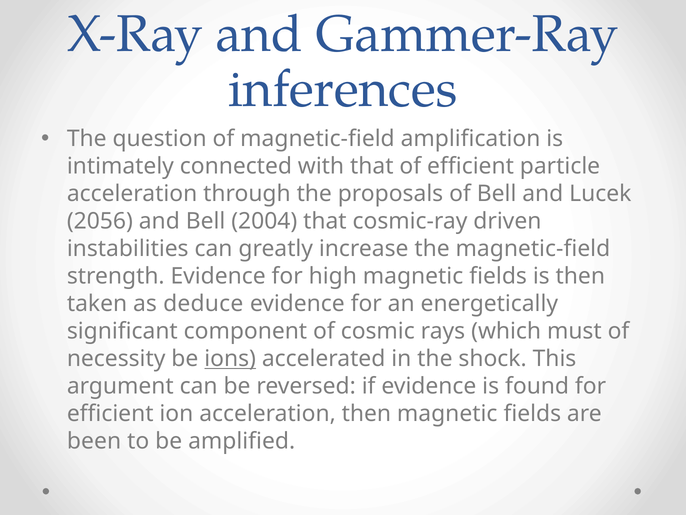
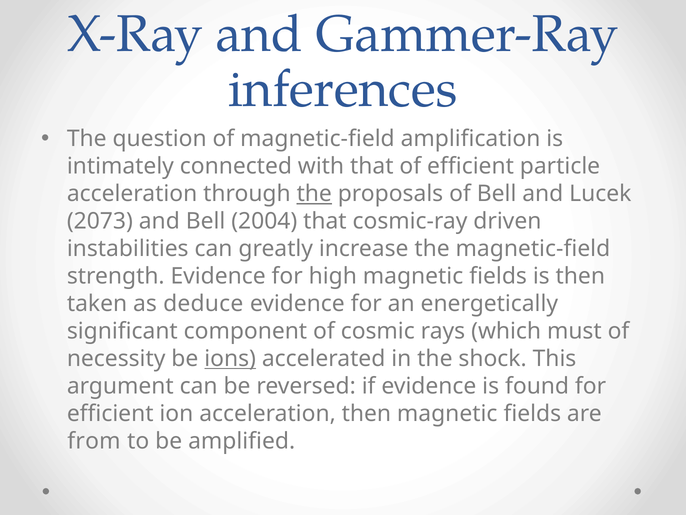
the underline: none -> present (314, 194)
2056: 2056 -> 2073 (100, 221)
been: been -> from (94, 441)
